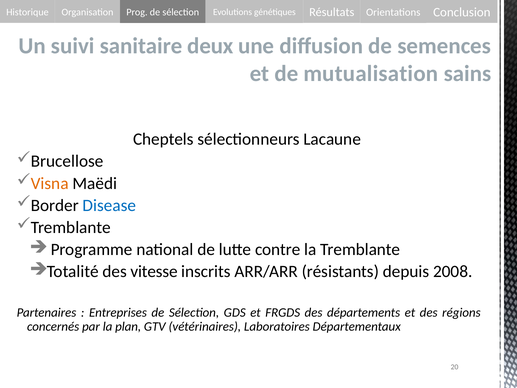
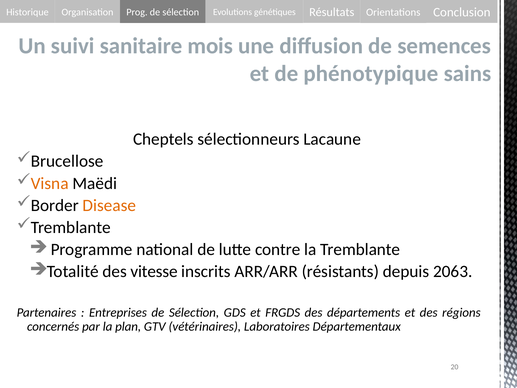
deux: deux -> mois (210, 46)
mutualisation: mutualisation -> phénotypique (371, 74)
Disease colour: blue -> orange (109, 205)
2008: 2008 -> 2063 (453, 271)
